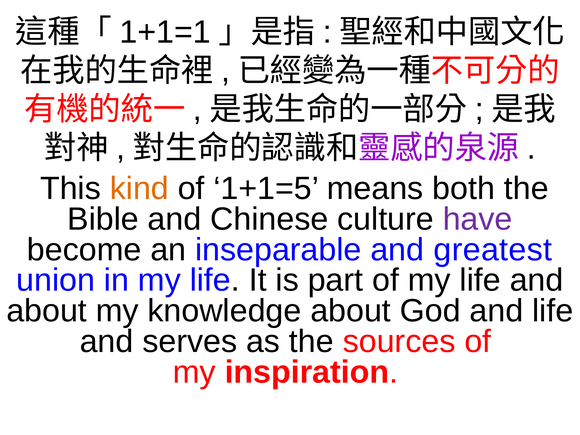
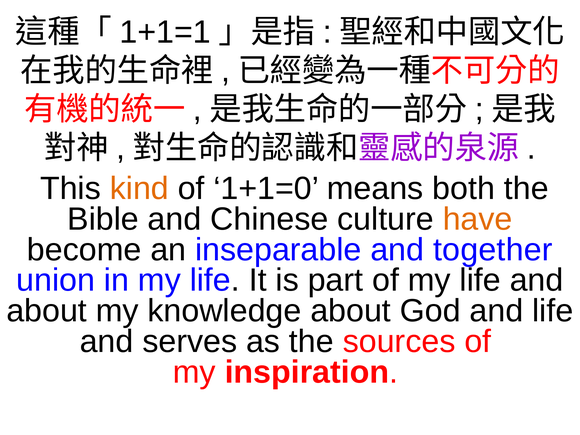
1+1=5: 1+1=5 -> 1+1=0 (266, 188)
have colour: purple -> orange (478, 219)
greatest: greatest -> together (493, 250)
